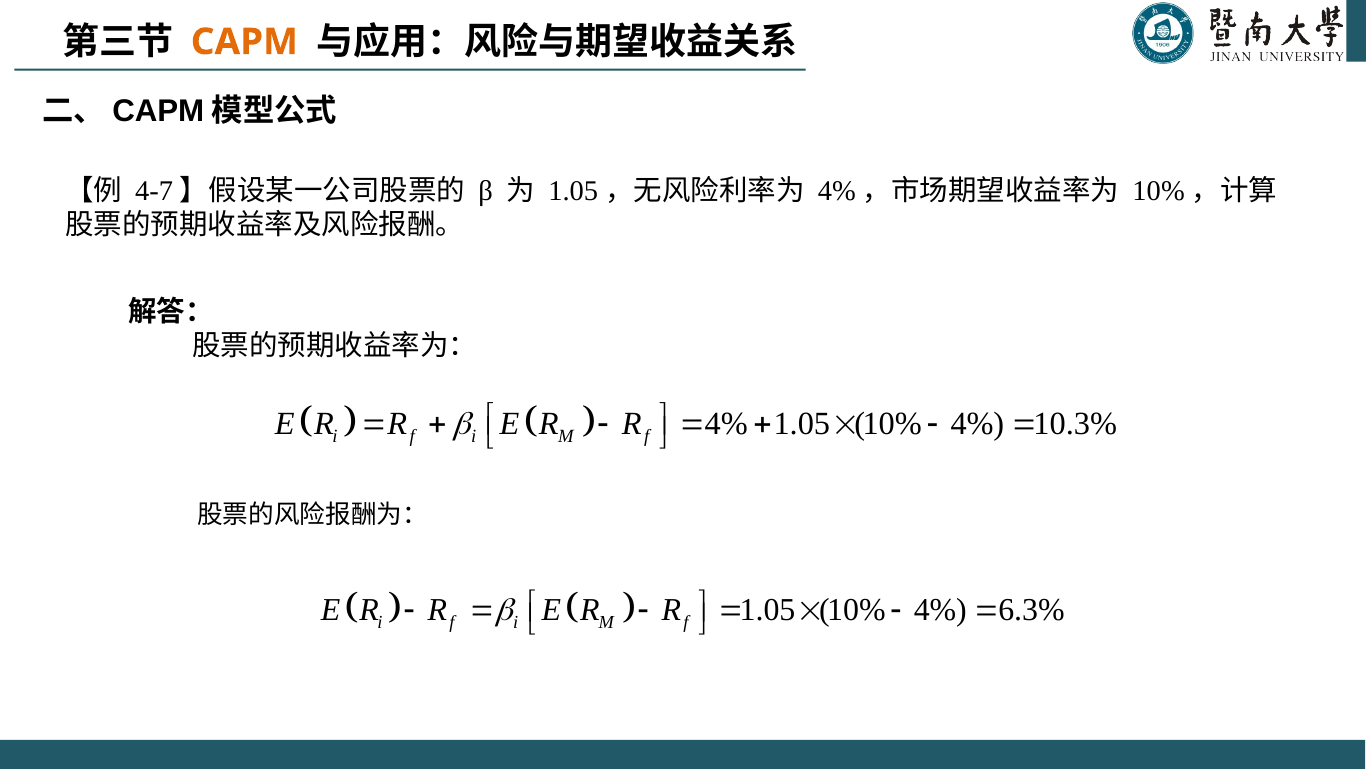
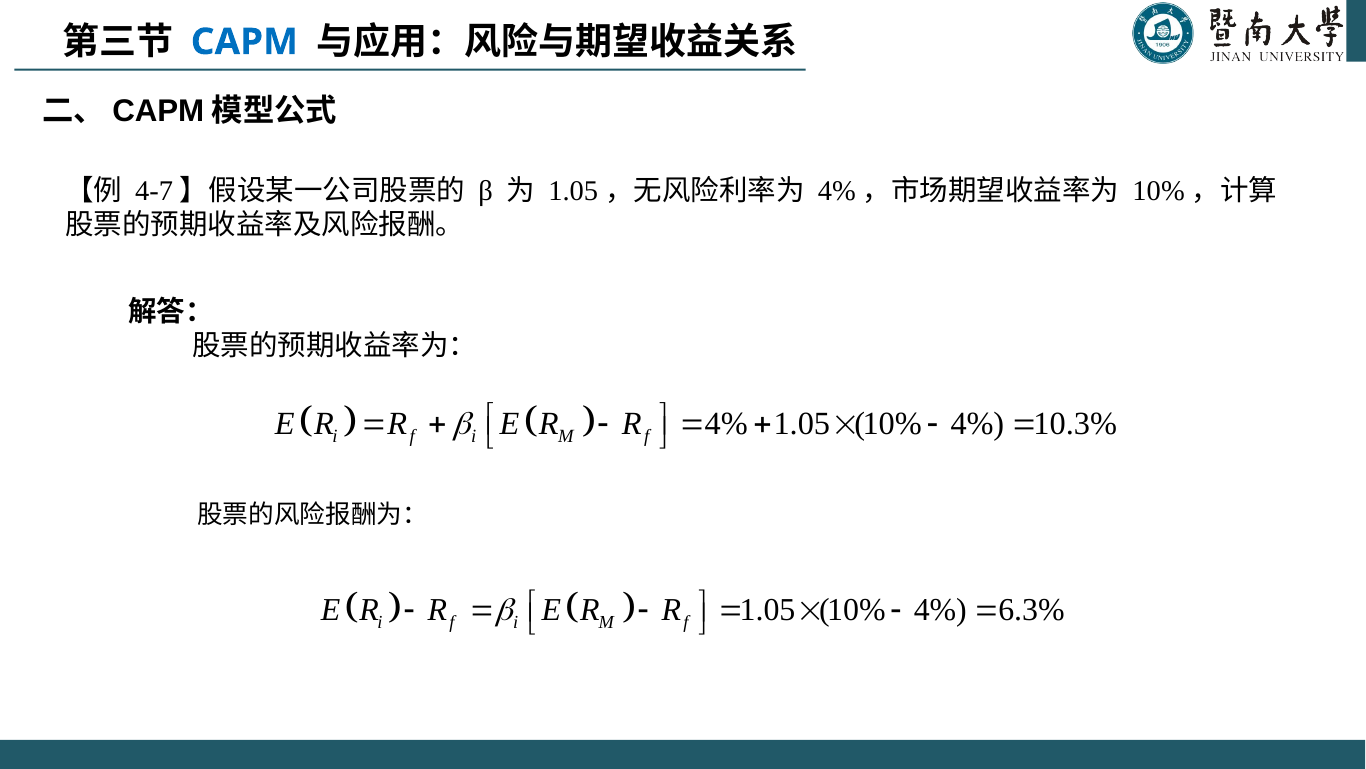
CAPM colour: orange -> blue (244, 42)
